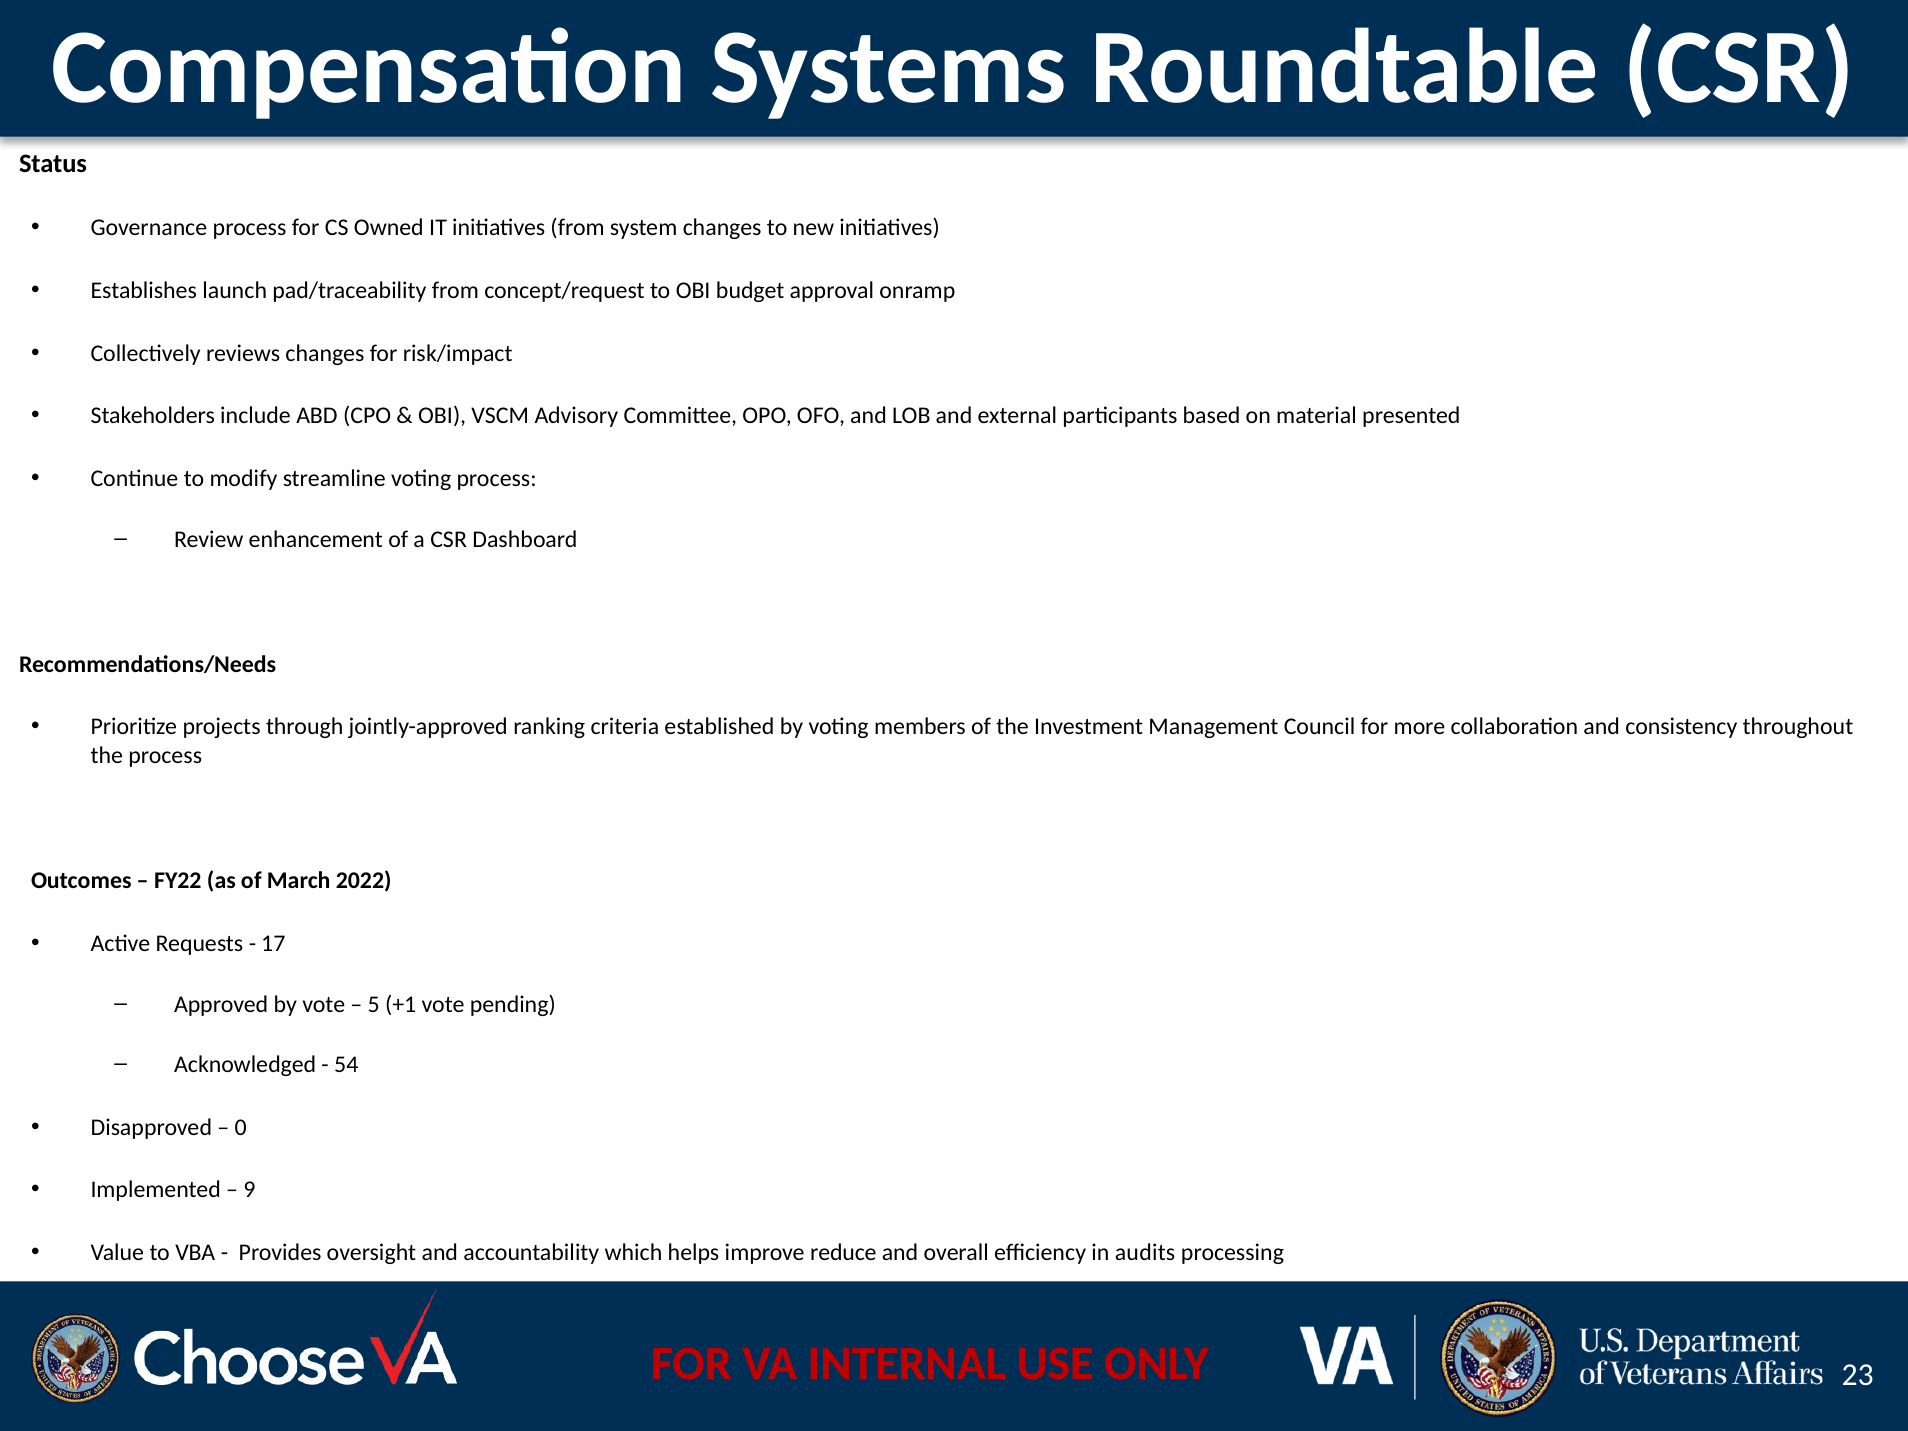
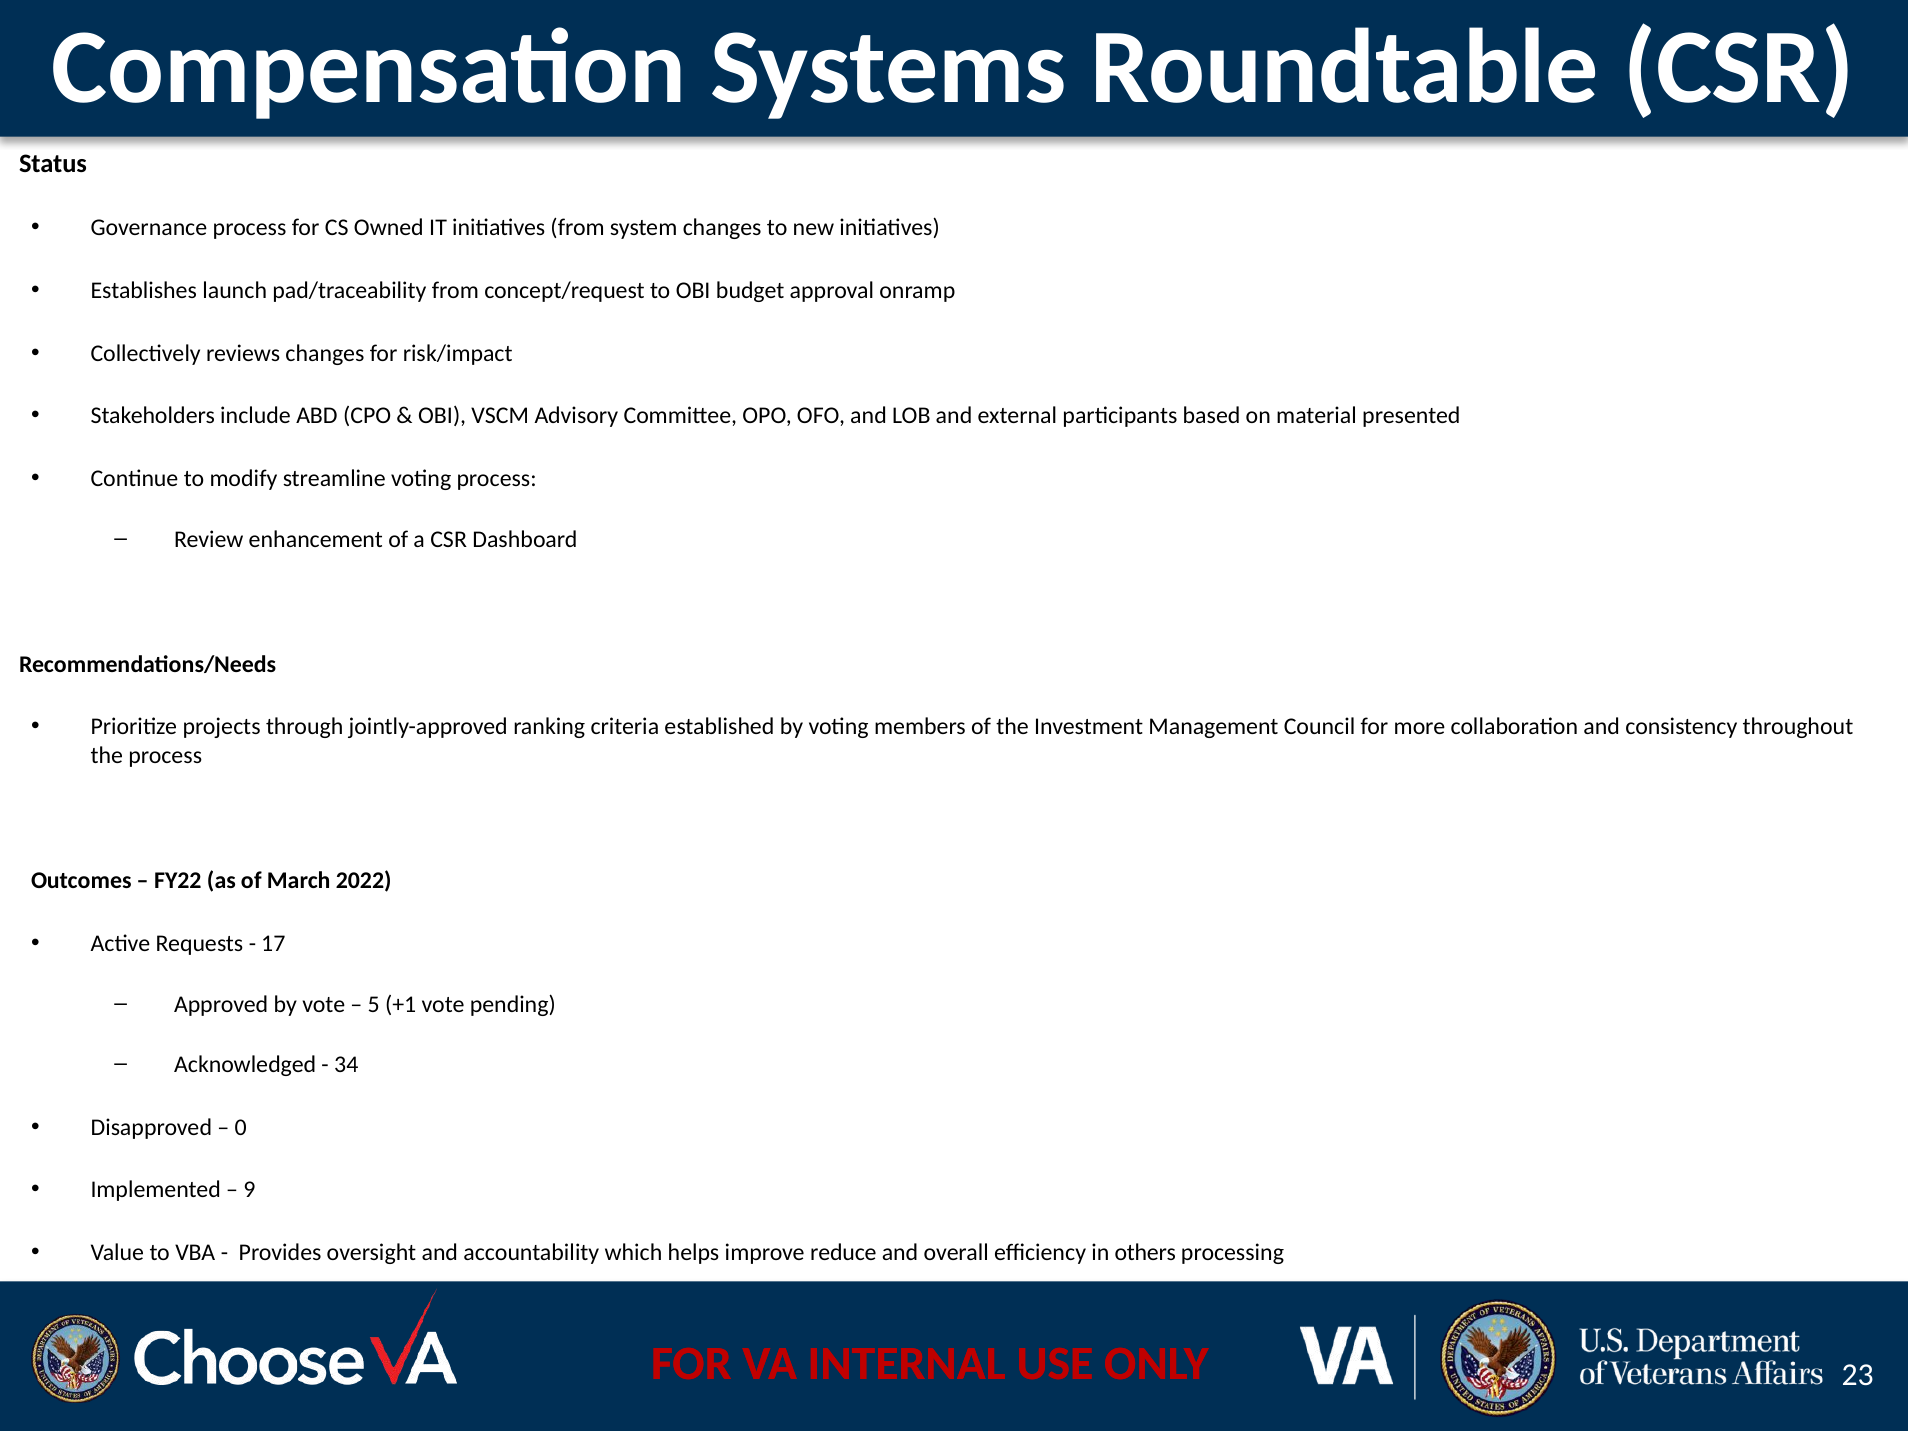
54: 54 -> 34 (346, 1065)
audits: audits -> others (1145, 1253)
